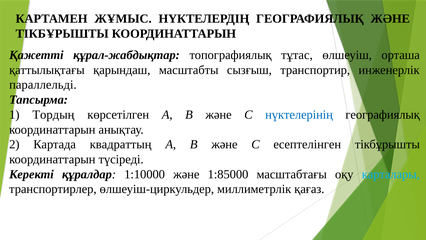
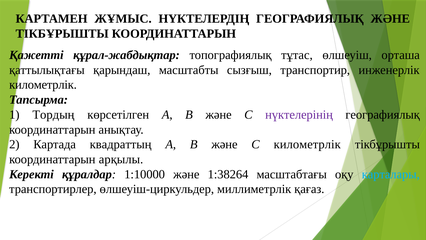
параллельді: параллельді -> километрлік (43, 85)
нүктелерінің colour: blue -> purple (299, 115)
С есептелінген: есептелінген -> километрлік (307, 144)
түсіреді: түсіреді -> арқылы (121, 159)
1:85000: 1:85000 -> 1:38264 (228, 174)
